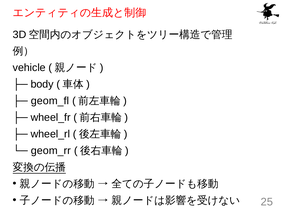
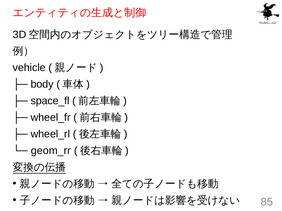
geom_fl: geom_fl -> space_fl (50, 101)
25: 25 -> 85 (267, 202)
